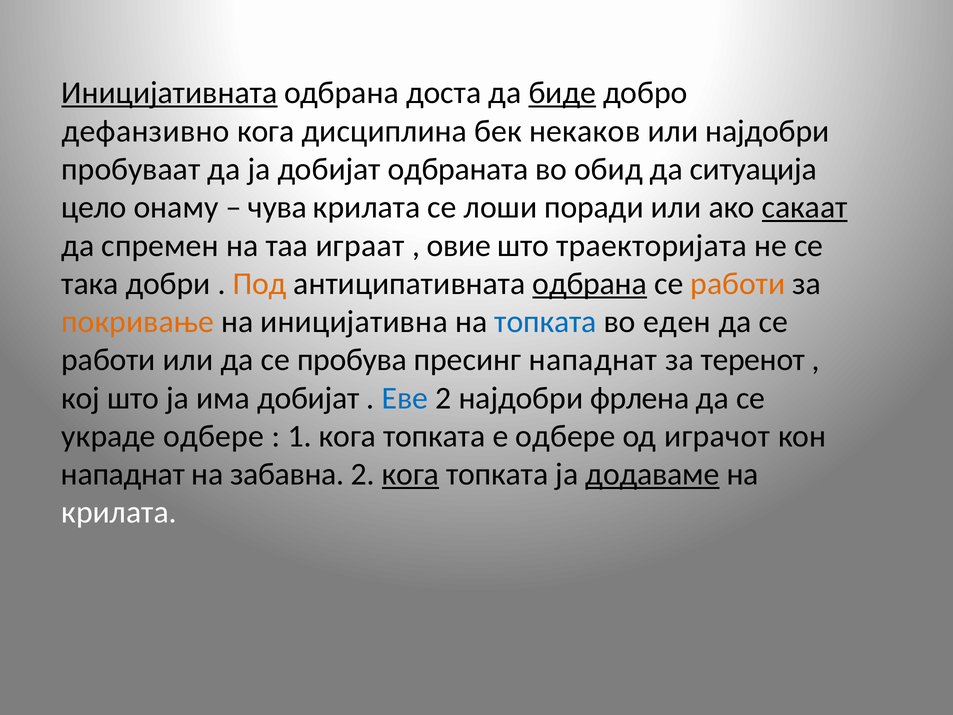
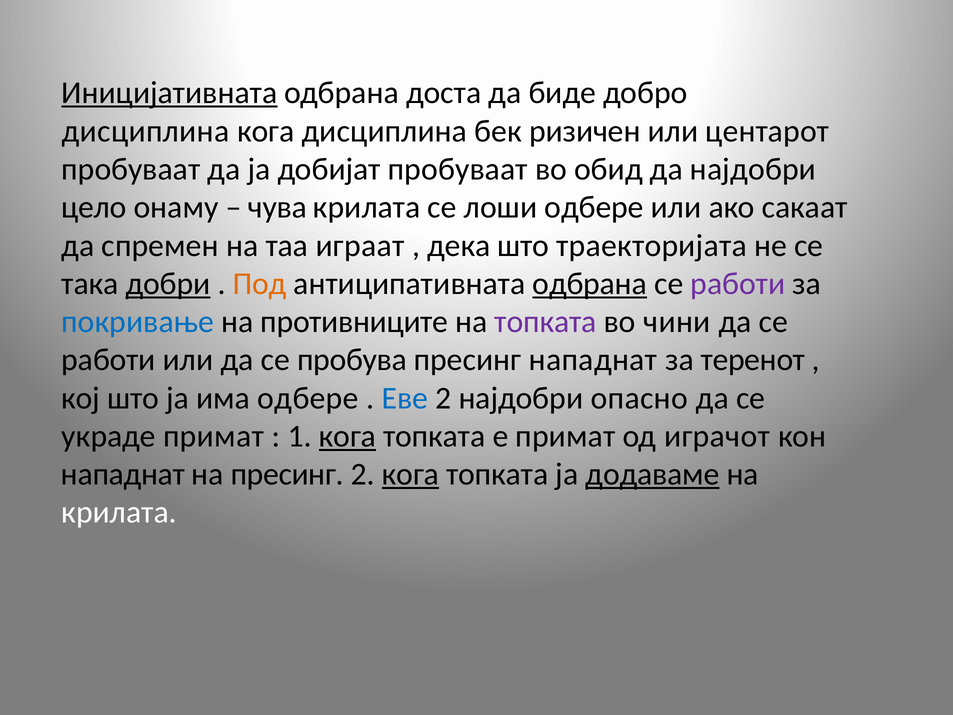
биде underline: present -> none (562, 93)
дефанзивно: дефанзивно -> дисциплина (146, 131)
некаков: некаков -> ризичен (585, 131)
или најдобри: најдобри -> центарот (767, 131)
добијат одбраната: одбраната -> пробуваат (458, 169)
да ситуација: ситуација -> најдобри (753, 169)
лоши поради: поради -> одбере (594, 207)
сакаат underline: present -> none (805, 207)
овие: овие -> дека (459, 245)
добри underline: none -> present (168, 284)
работи colour: orange -> purple (738, 284)
покривање colour: orange -> blue (138, 322)
иницијативна: иницијативна -> противниците (354, 322)
топката colour: blue -> purple (546, 322)
еден: еден -> чини (677, 322)
има добијат: добијат -> одбере (308, 398)
фрлена: фрлена -> опасно (639, 398)
украде одбере: одбере -> примат (214, 436)
кога underline: none -> present (348, 436)
е одбере: одбере -> примат (565, 436)
на забавна: забавна -> пресинг (287, 474)
